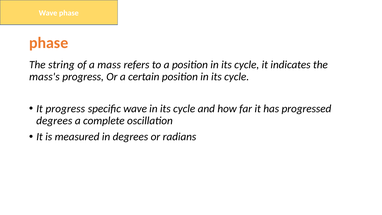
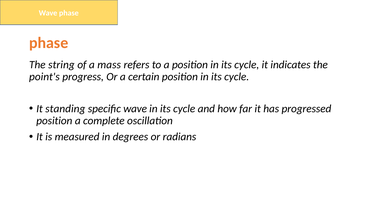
mass's: mass's -> point's (44, 77)
It progress: progress -> standing (65, 109)
degrees: degrees -> position (54, 121)
